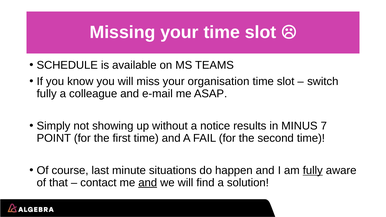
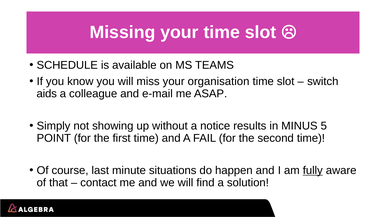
fully: fully -> aids (47, 94)
7: 7 -> 5 (324, 126)
and underline: present -> none (148, 183)
